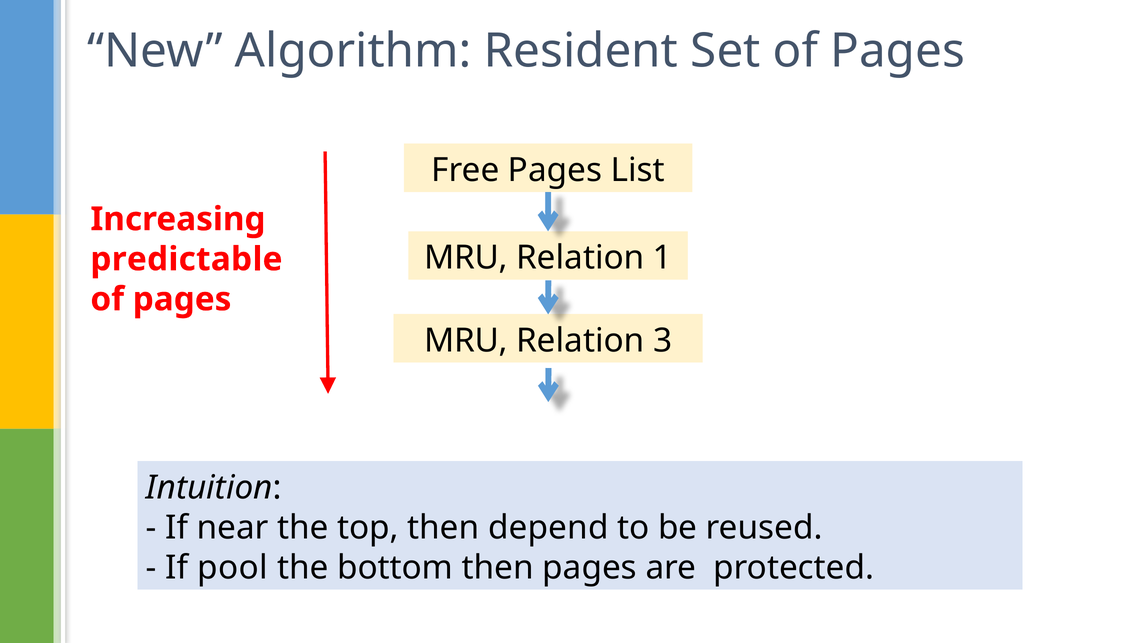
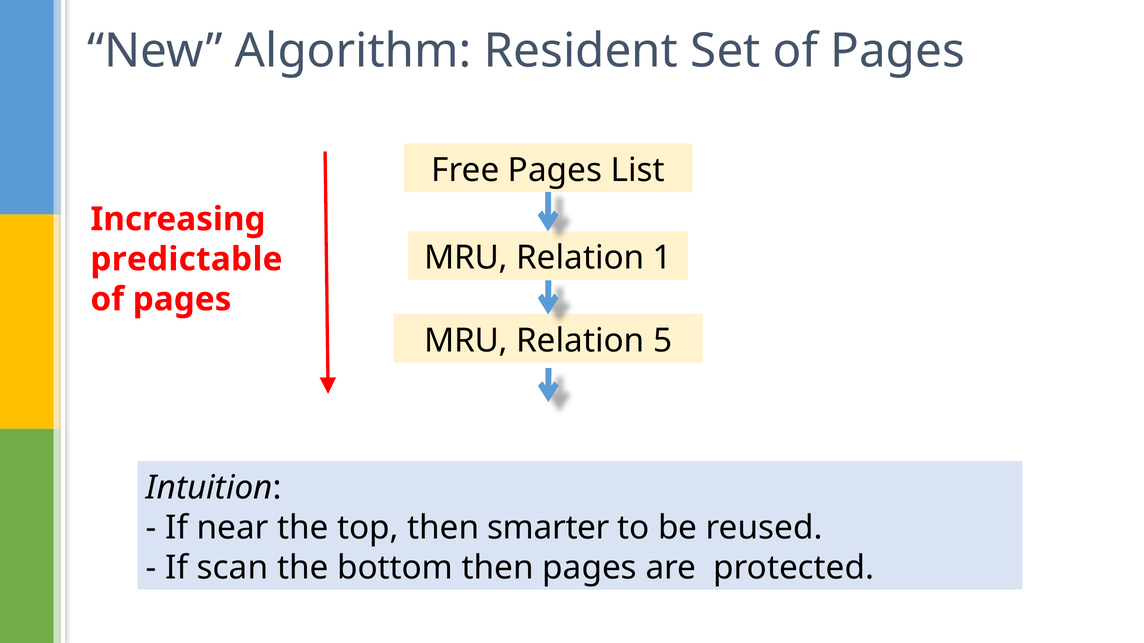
3: 3 -> 5 (663, 341)
depend: depend -> smarter (549, 528)
pool: pool -> scan (233, 568)
